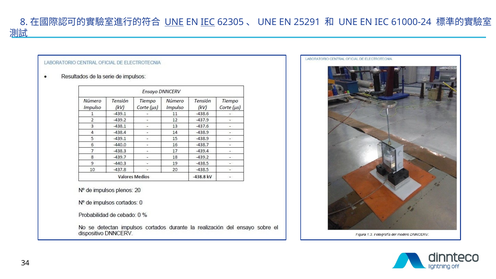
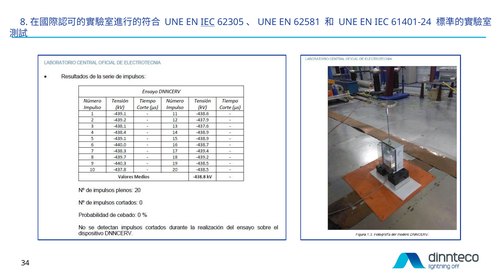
UNE underline: present -> none (174, 22)
25291: 25291 -> 62581 (307, 22)
61000-24: 61000-24 -> 61401-24 (411, 22)
